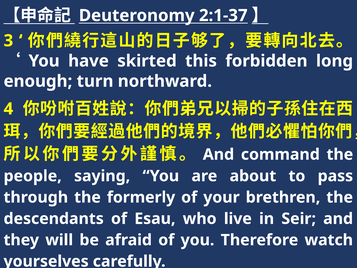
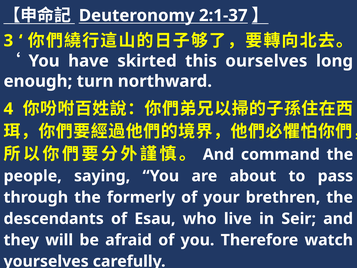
forbidden: forbidden -> ourselves (266, 61)
